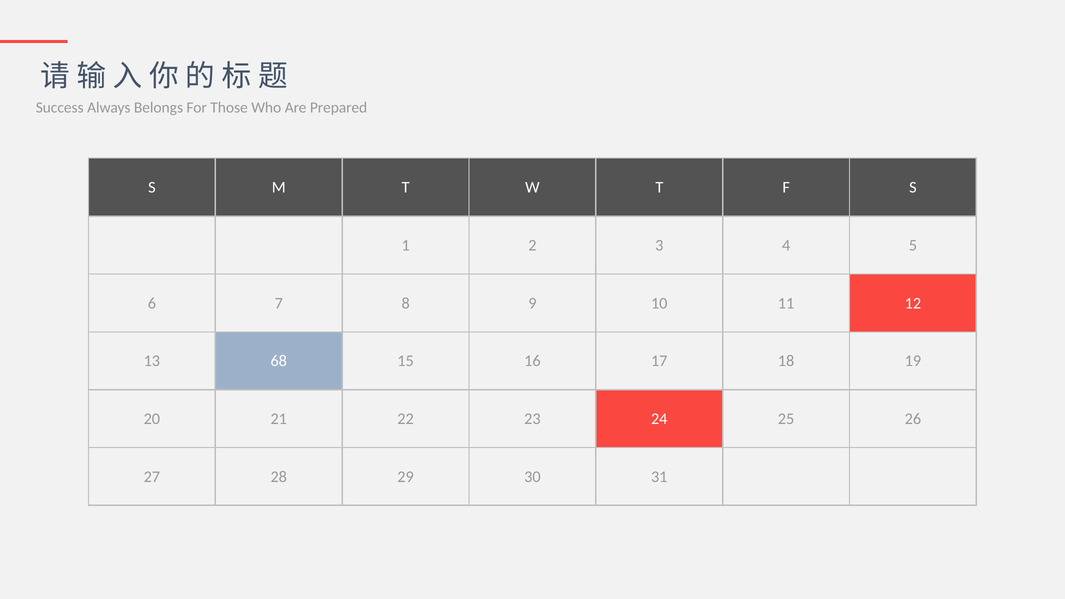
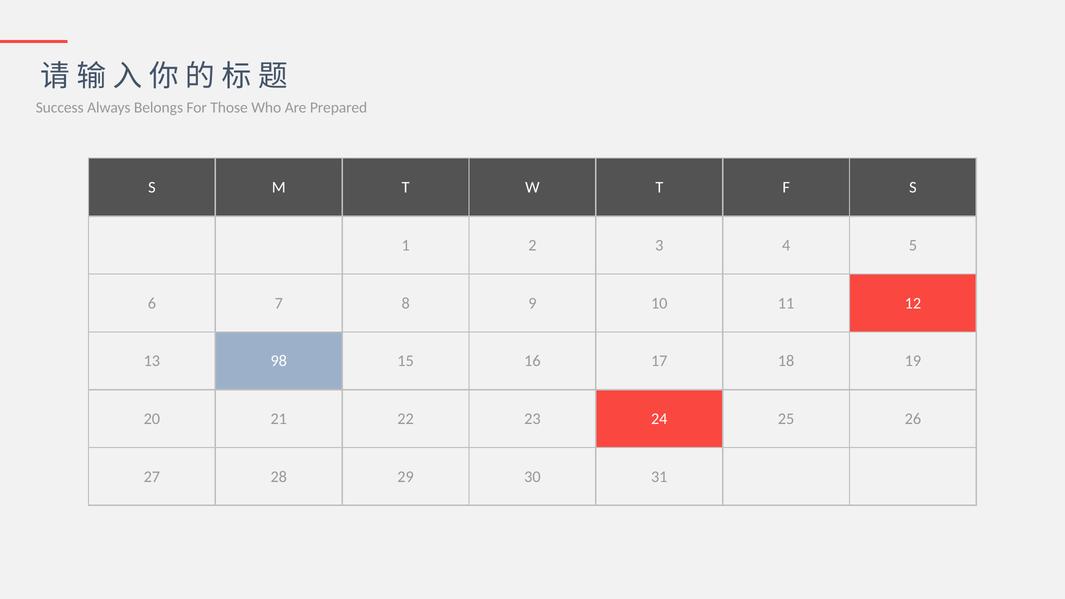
68: 68 -> 98 (279, 361)
